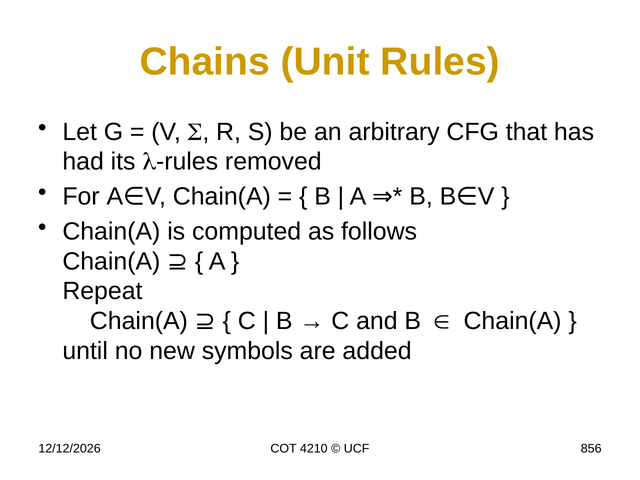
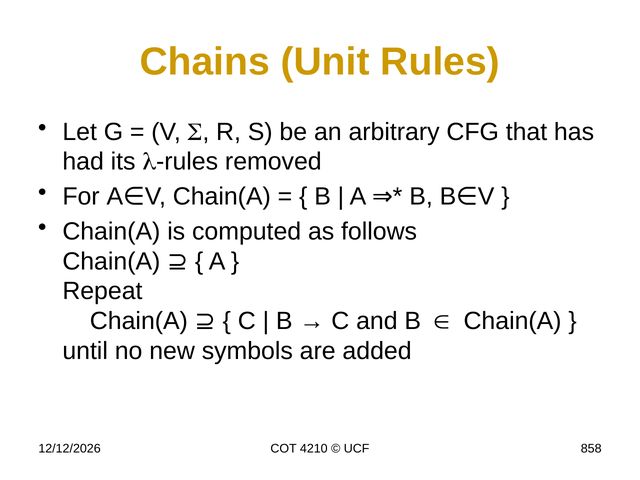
856: 856 -> 858 (591, 449)
